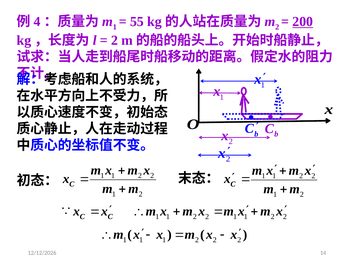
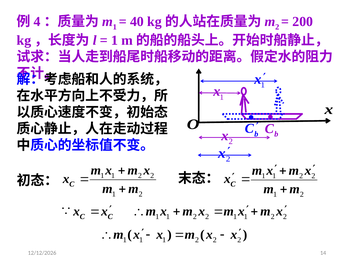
55: 55 -> 40 (137, 22)
200 underline: present -> none (303, 22)
2: 2 -> 1 (115, 41)
